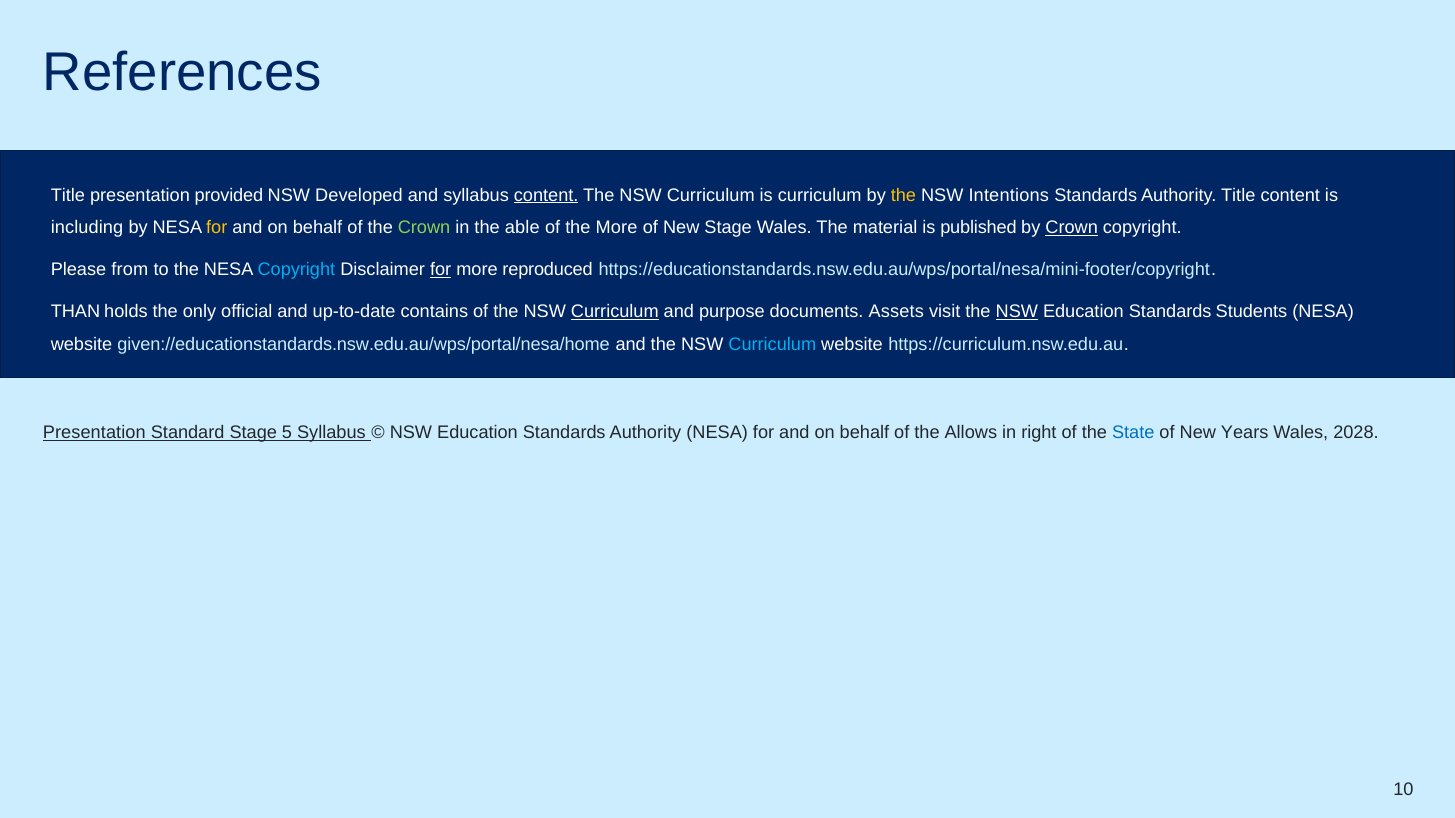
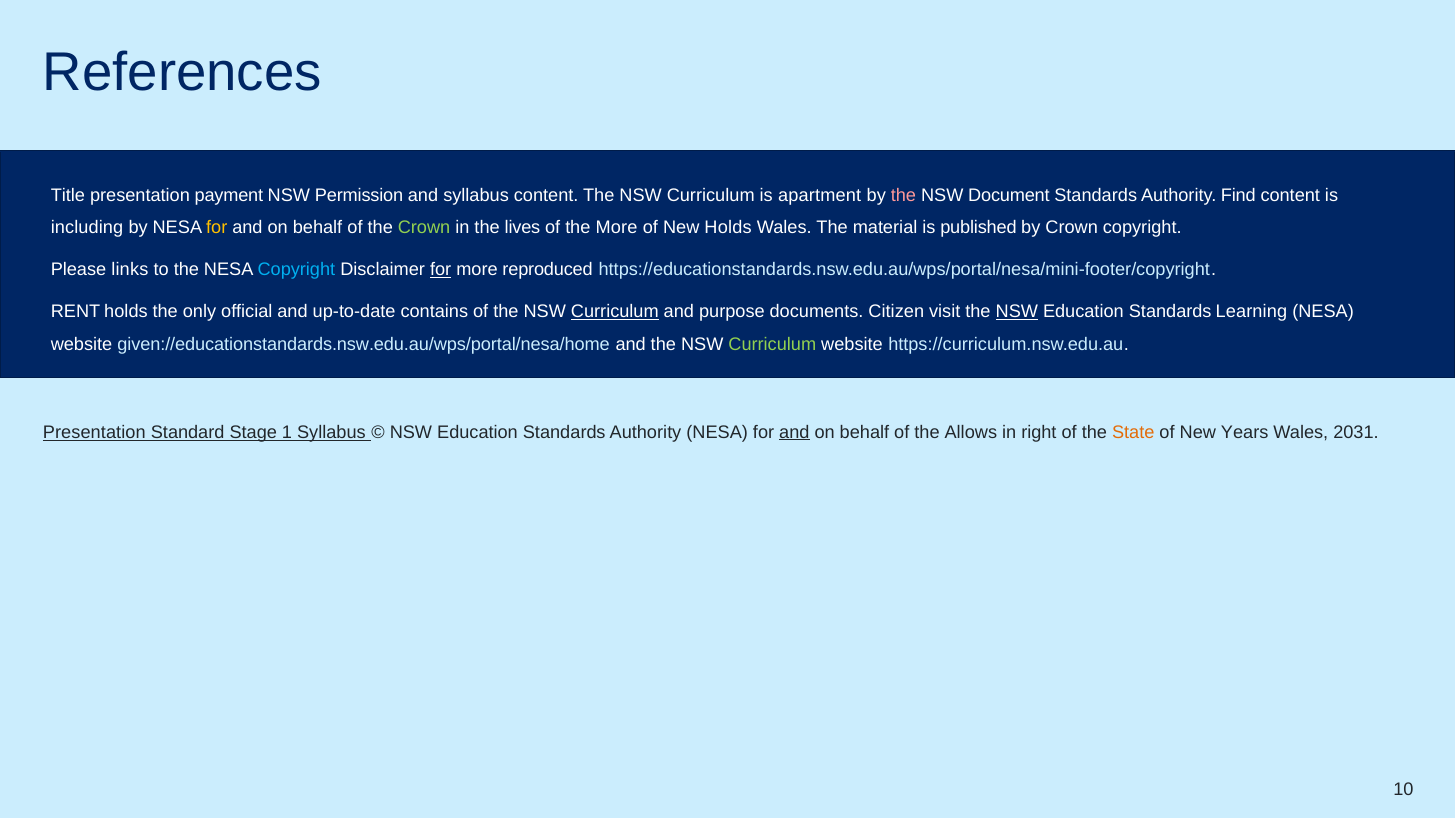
provided: provided -> payment (229, 195)
Developed: Developed -> Permission (359, 195)
content underline: present -> none (546, 195)
is curriculum: curriculum -> apartment (820, 195)
the colour: yellow -> pink (903, 195)
Intentions: Intentions -> Document (1009, 195)
Authority Title: Title -> Find (1238, 195)
able: able -> lives (523, 228)
New Stage: Stage -> Holds (728, 228)
Crown underline: present -> none (1072, 228)
from: from -> links (130, 270)
THAN: THAN -> RENT (76, 312)
Assets: Assets -> Citizen (896, 312)
Students: Students -> Learning (1251, 312)
Curriculum colour: light blue -> light green (772, 344)
5: 5 -> 1 (287, 432)
and underline: none -> present (794, 432)
State colour: blue -> orange (1133, 432)
2028: 2028 -> 2031 (1356, 432)
